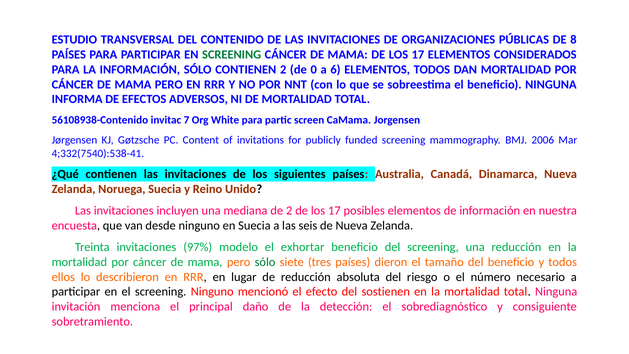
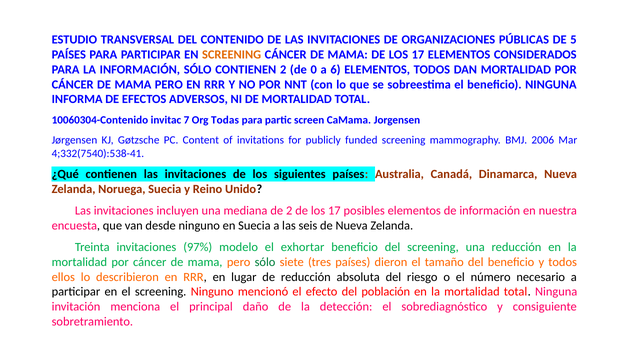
8: 8 -> 5 (573, 40)
SCREENING colour: green -> orange (232, 55)
56108938-Contenido: 56108938-Contenido -> 10060304-Contenido (100, 120)
White: White -> Todas (225, 120)
sostienen: sostienen -> población (386, 292)
